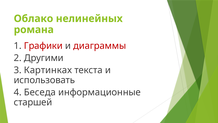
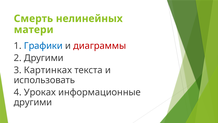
Облако: Облако -> Смерть (33, 19)
романа: романа -> матери (34, 30)
Графики colour: red -> blue (43, 46)
Беседа: Беседа -> Уроках (40, 92)
старшей: старшей -> другими (33, 102)
